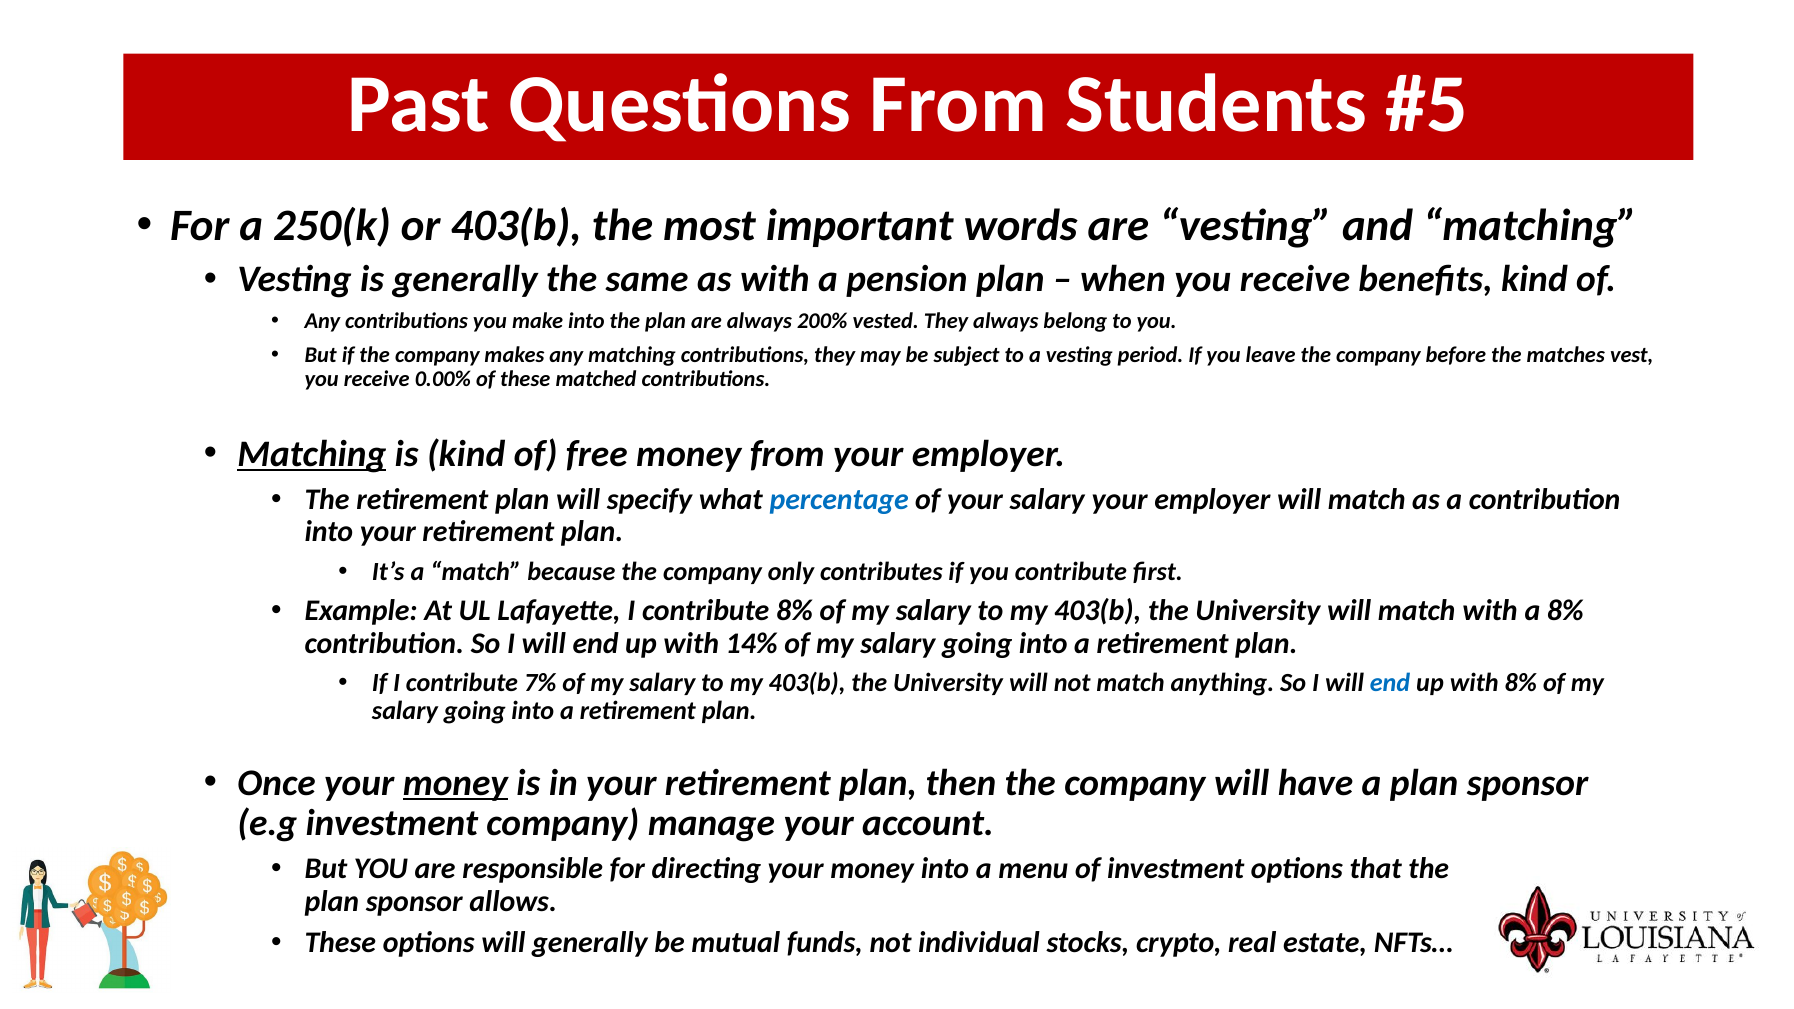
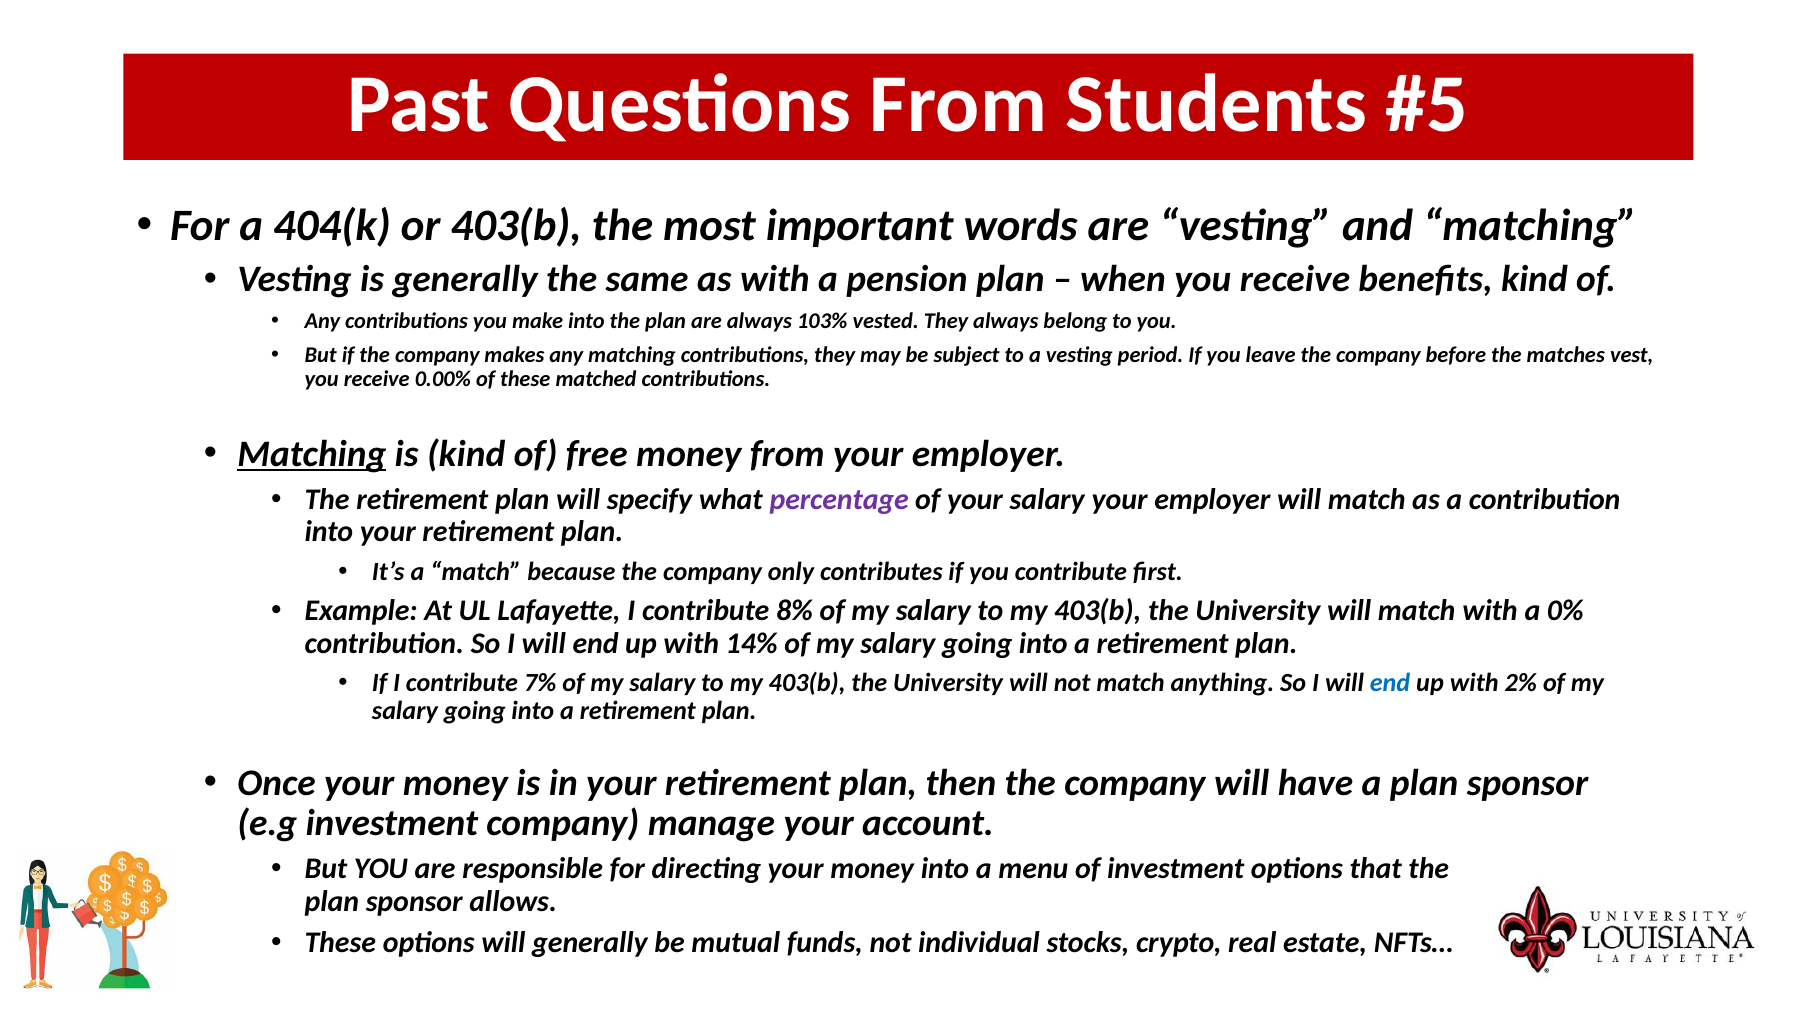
250(k: 250(k -> 404(k (332, 226)
200%: 200% -> 103% (822, 321)
percentage colour: blue -> purple (839, 500)
a 8%: 8% -> 0% (1565, 611)
with 8%: 8% -> 2% (1521, 683)
money underline: present -> none (455, 783)
